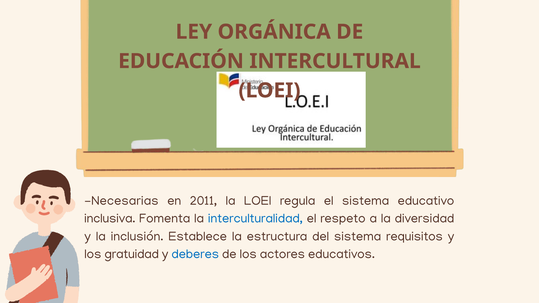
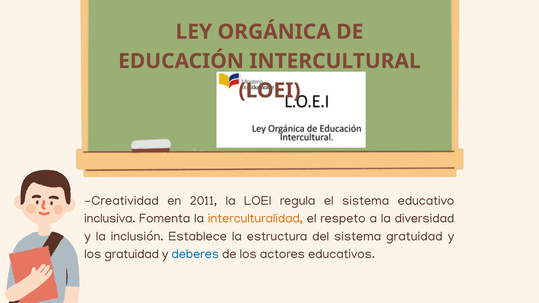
Necesarias: Necesarias -> Creatividad (121, 201)
interculturalidad colour: blue -> orange (255, 218)
sistema requisitos: requisitos -> gratuidad (414, 236)
